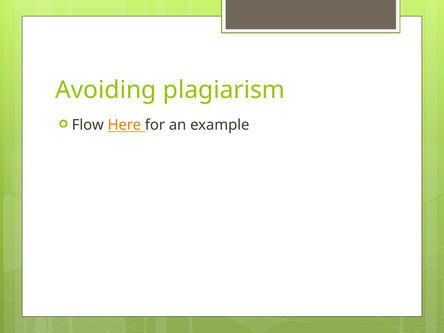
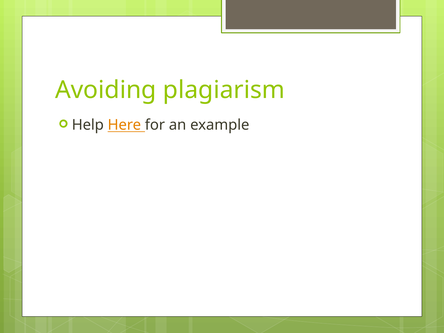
Flow: Flow -> Help (88, 125)
